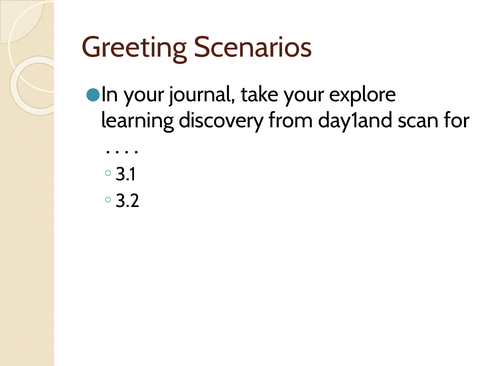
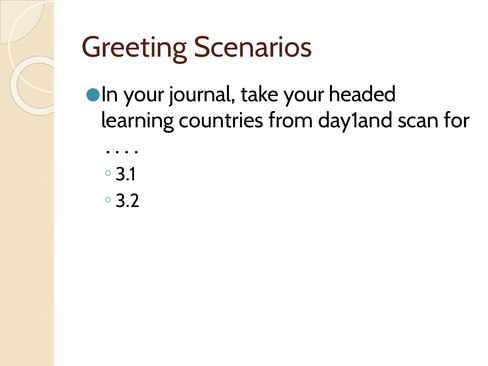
explore: explore -> headed (363, 94)
discovery: discovery -> countries (221, 120)
